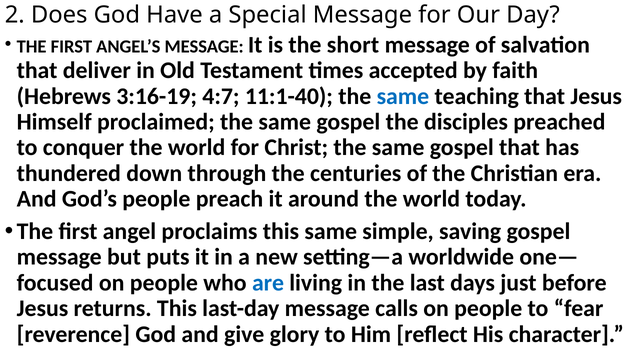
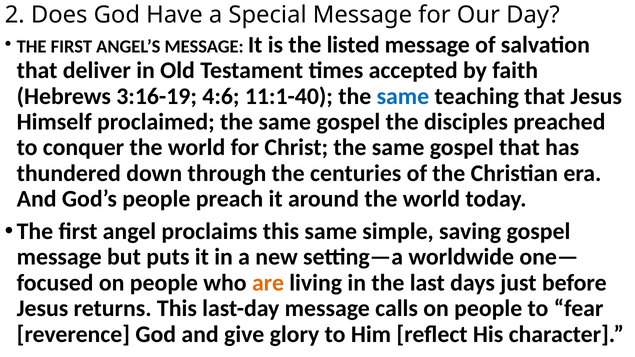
short: short -> listed (353, 45)
4:7: 4:7 -> 4:6 (221, 96)
are colour: blue -> orange (268, 283)
